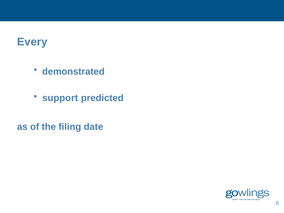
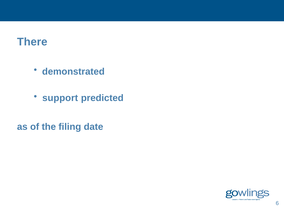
Every: Every -> There (32, 42)
